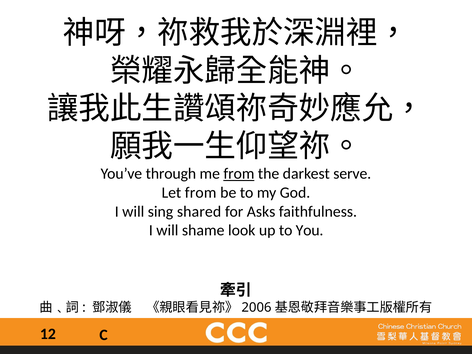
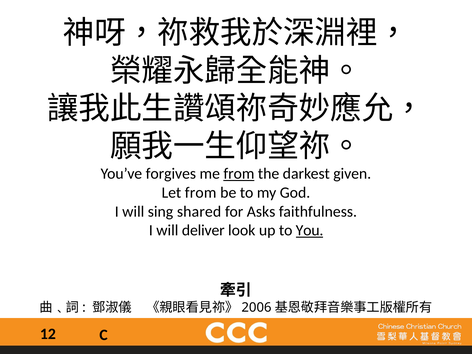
through: through -> forgives (171, 174)
serve: serve -> given (352, 174)
shame: shame -> deliver (203, 230)
You underline: none -> present (310, 230)
